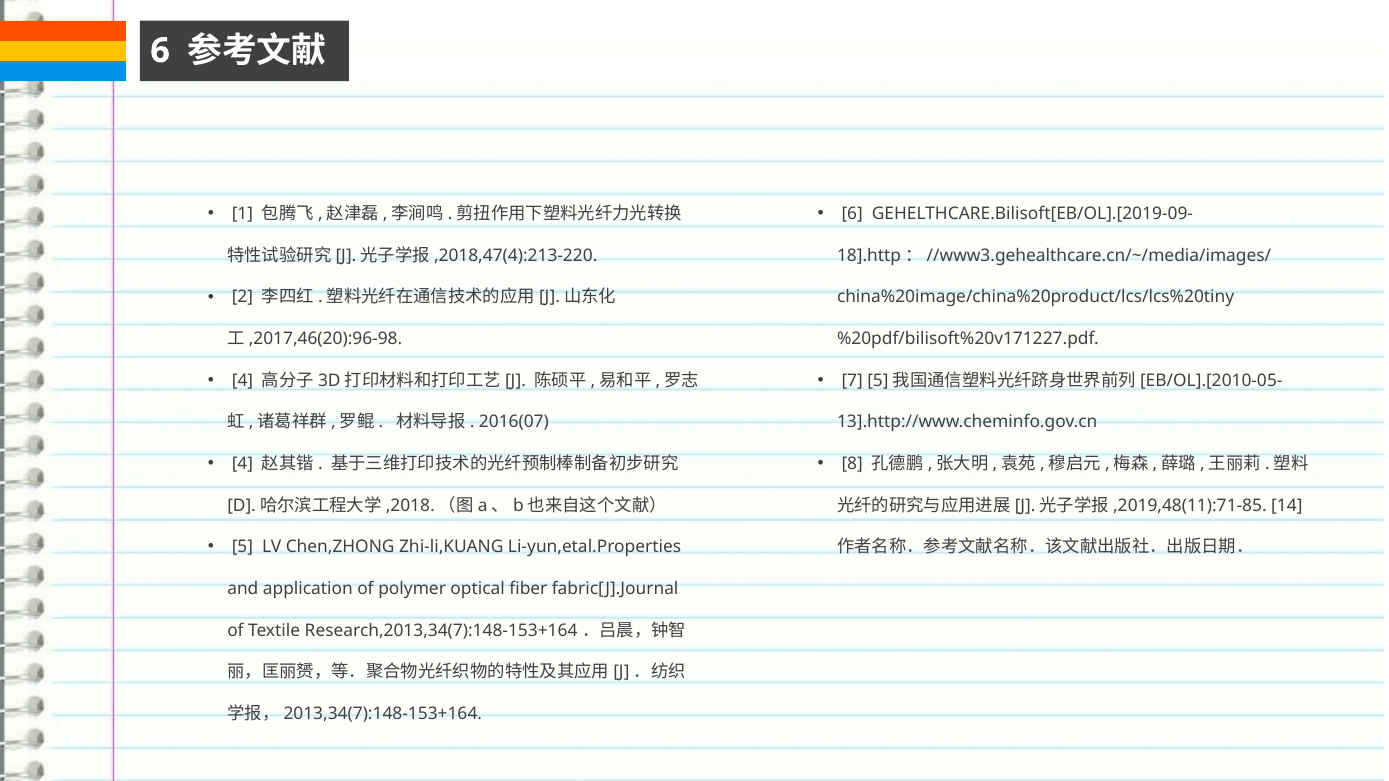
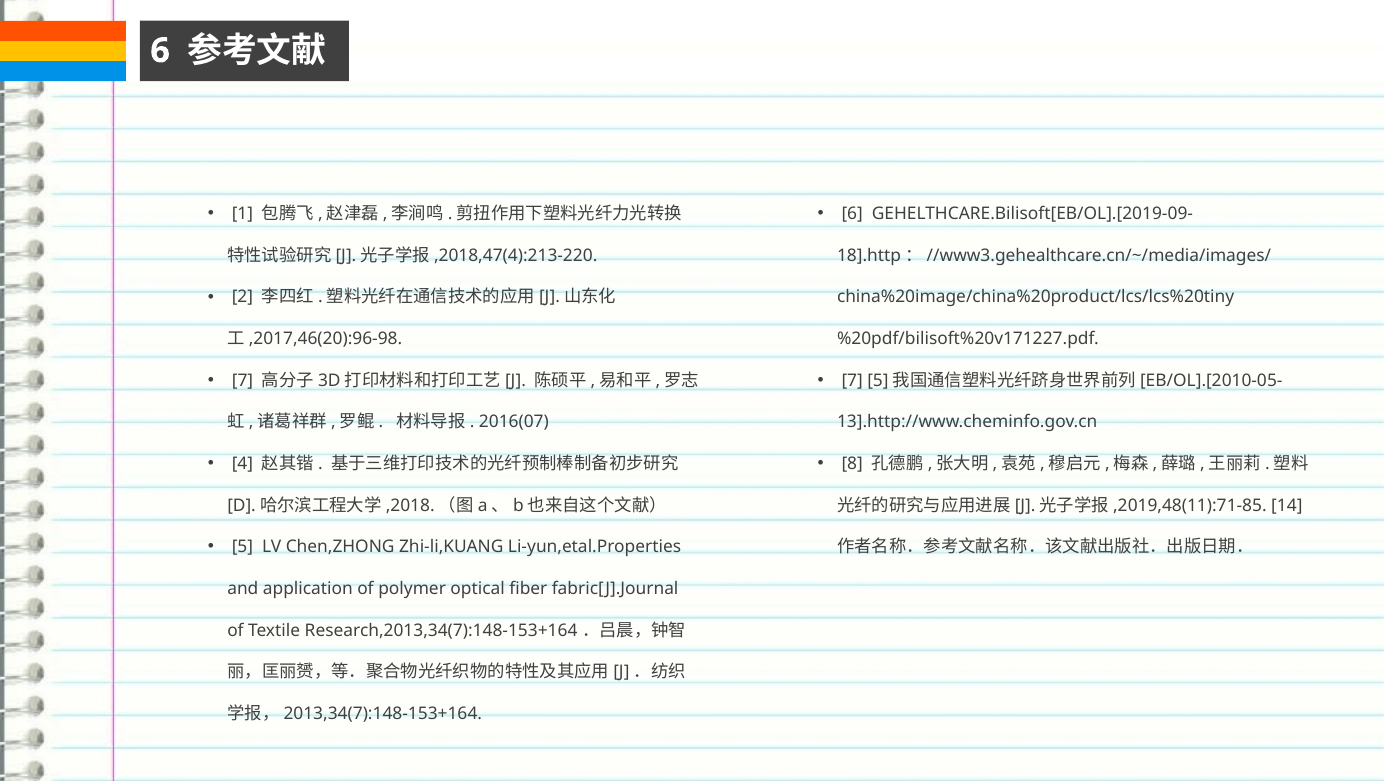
4: 4 -> 7 (242, 381)
